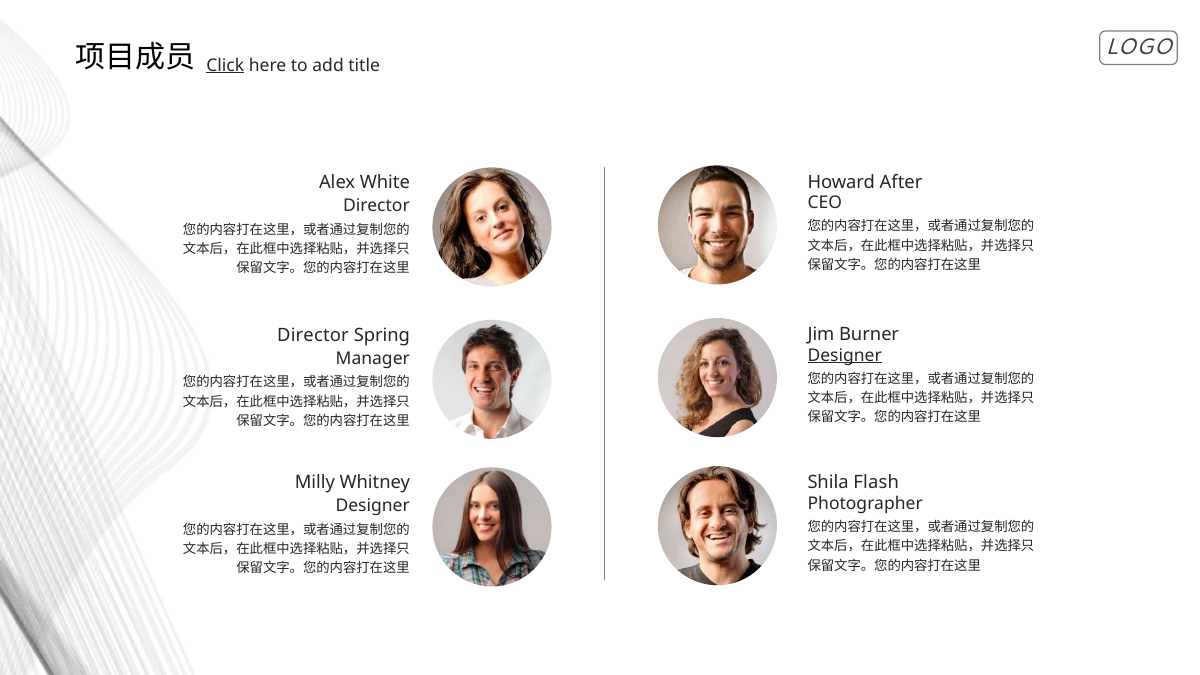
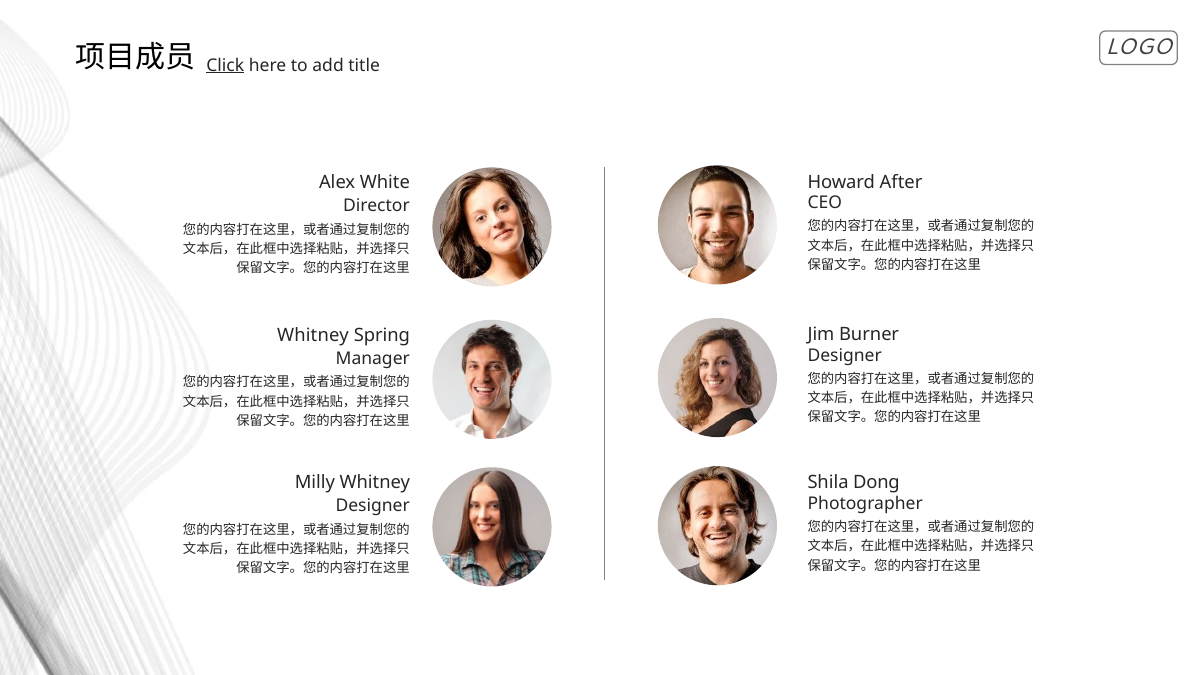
Director: Director -> Whitney (313, 335)
Designer underline: present -> none (845, 355)
Flash: Flash -> Dong (876, 483)
